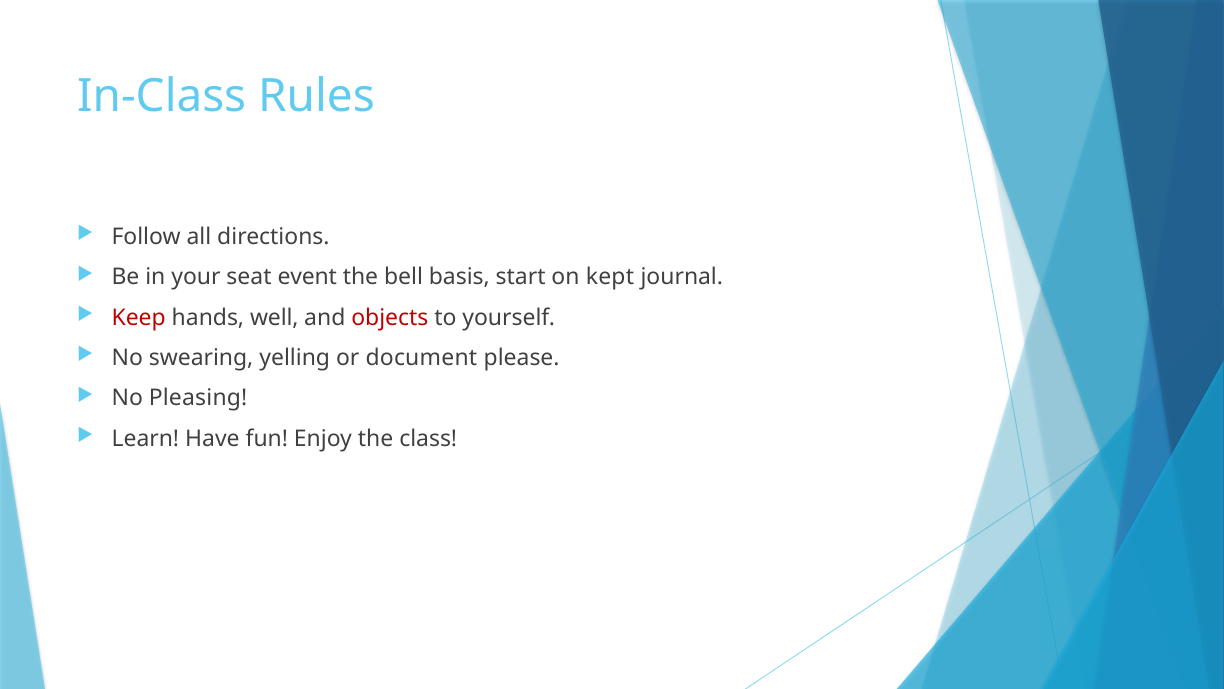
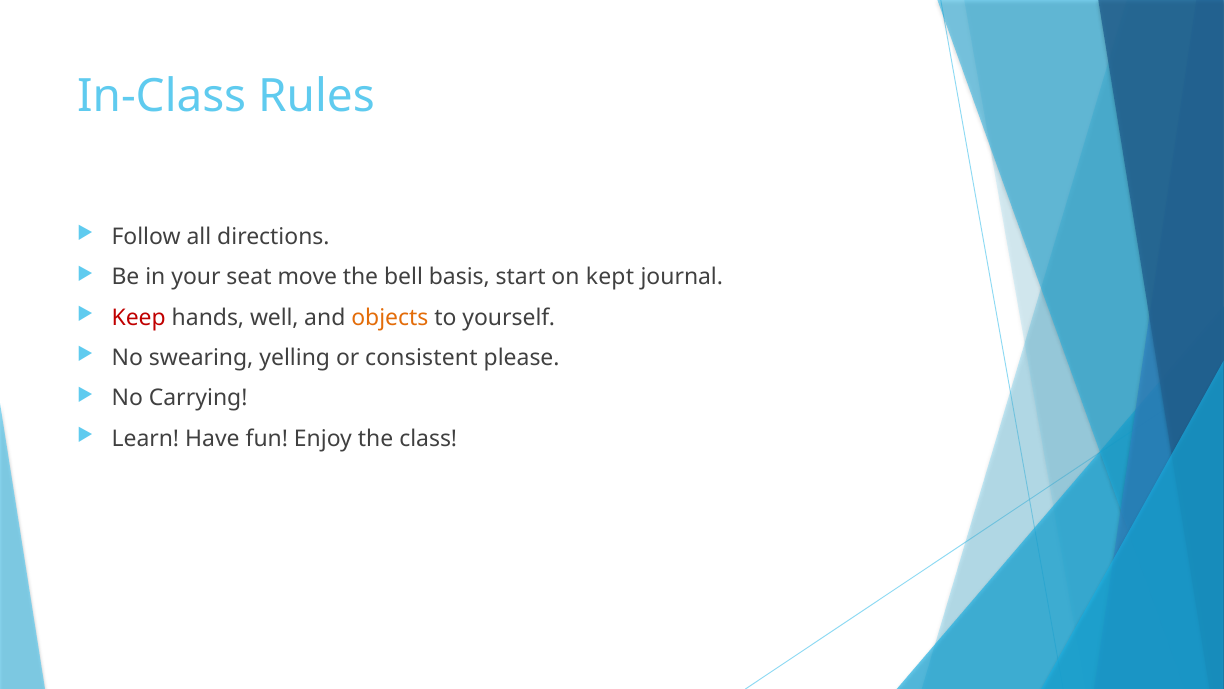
event: event -> move (307, 277)
objects colour: red -> orange (390, 317)
document: document -> consistent (421, 358)
Pleasing: Pleasing -> Carrying (198, 398)
